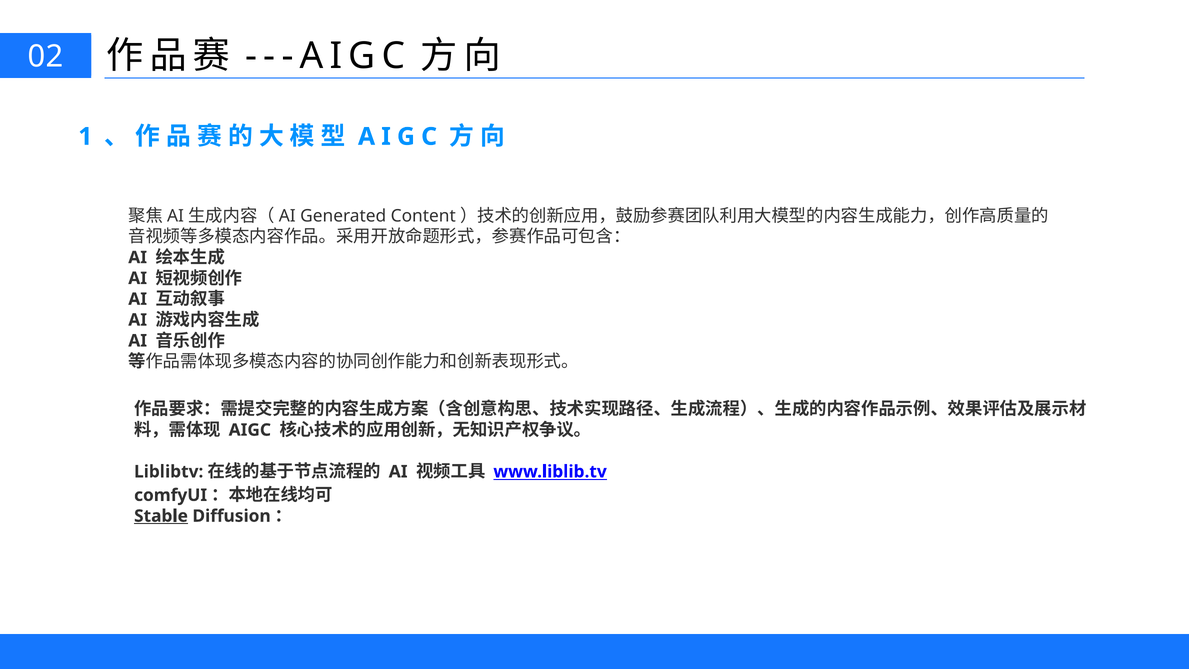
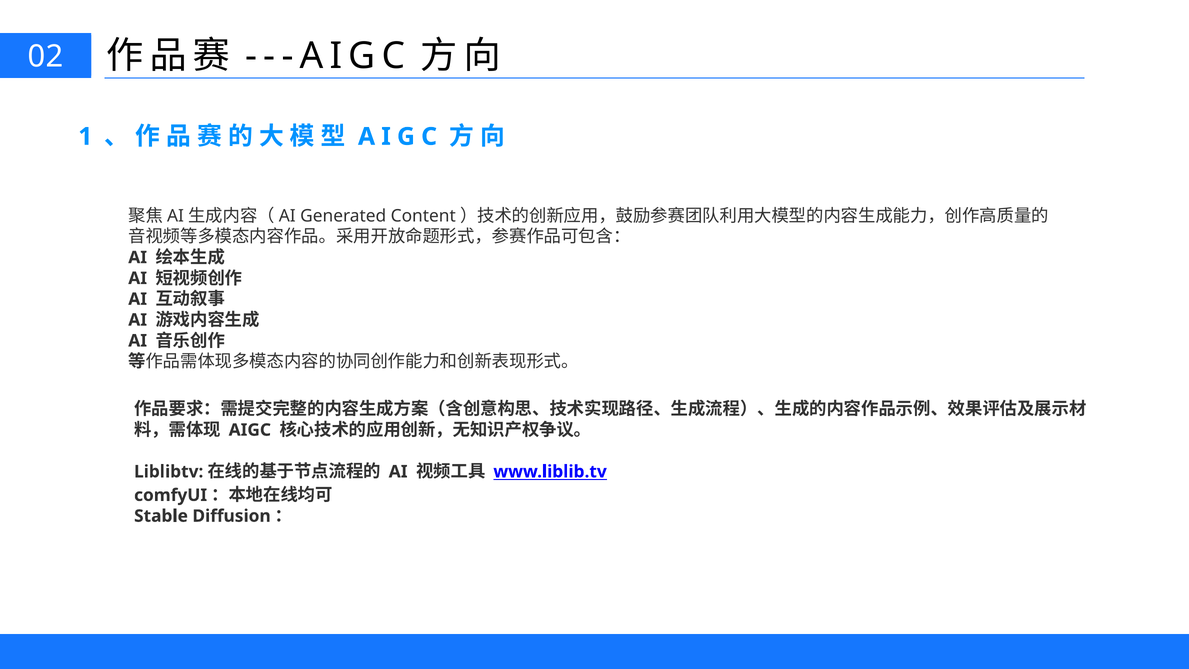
Stable underline: present -> none (161, 516)
